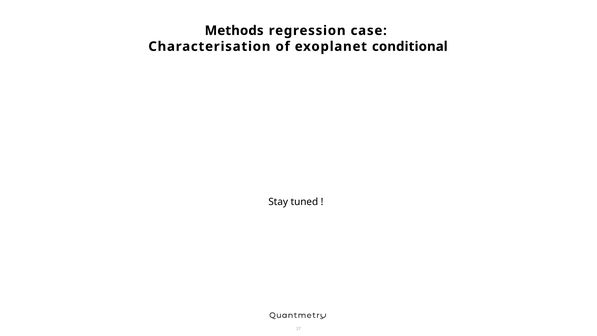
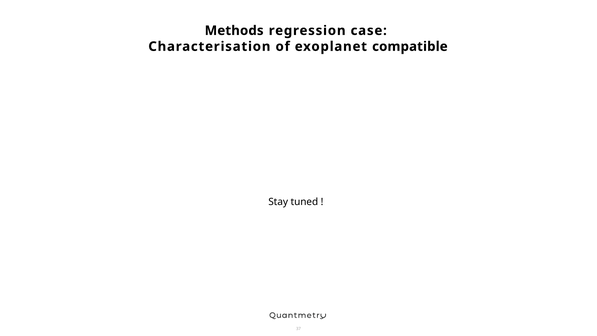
conditional: conditional -> compatible (410, 46)
